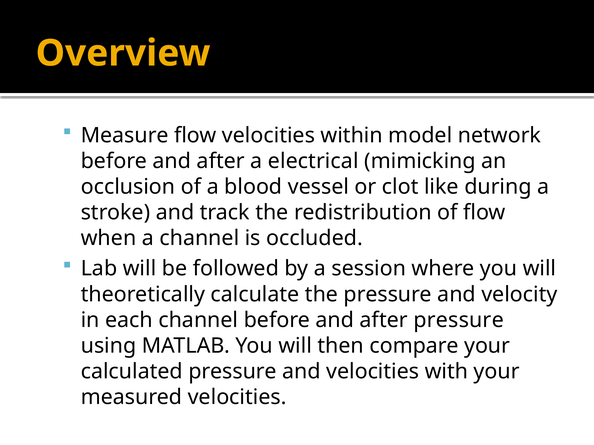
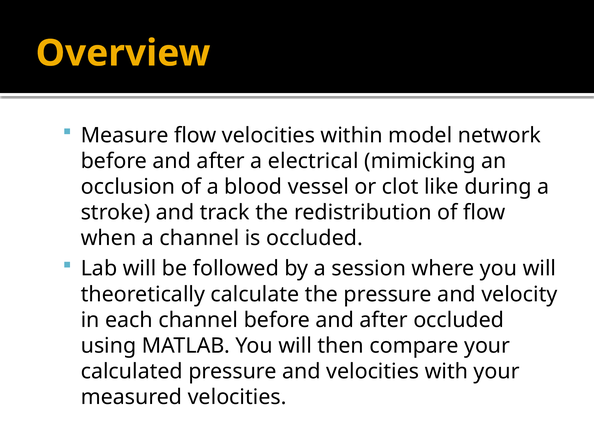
after pressure: pressure -> occluded (459, 320)
